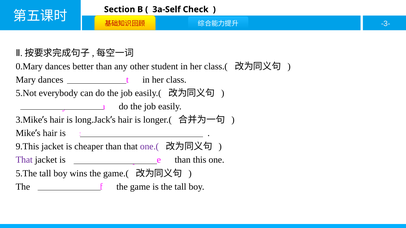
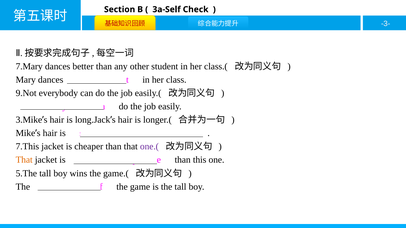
0.Mary: 0.Mary -> 7.Mary (29, 66)
5.Not: 5.Not -> 9.Not (26, 93)
9.This: 9.This -> 7.This (27, 147)
That colour: purple -> orange (24, 160)
